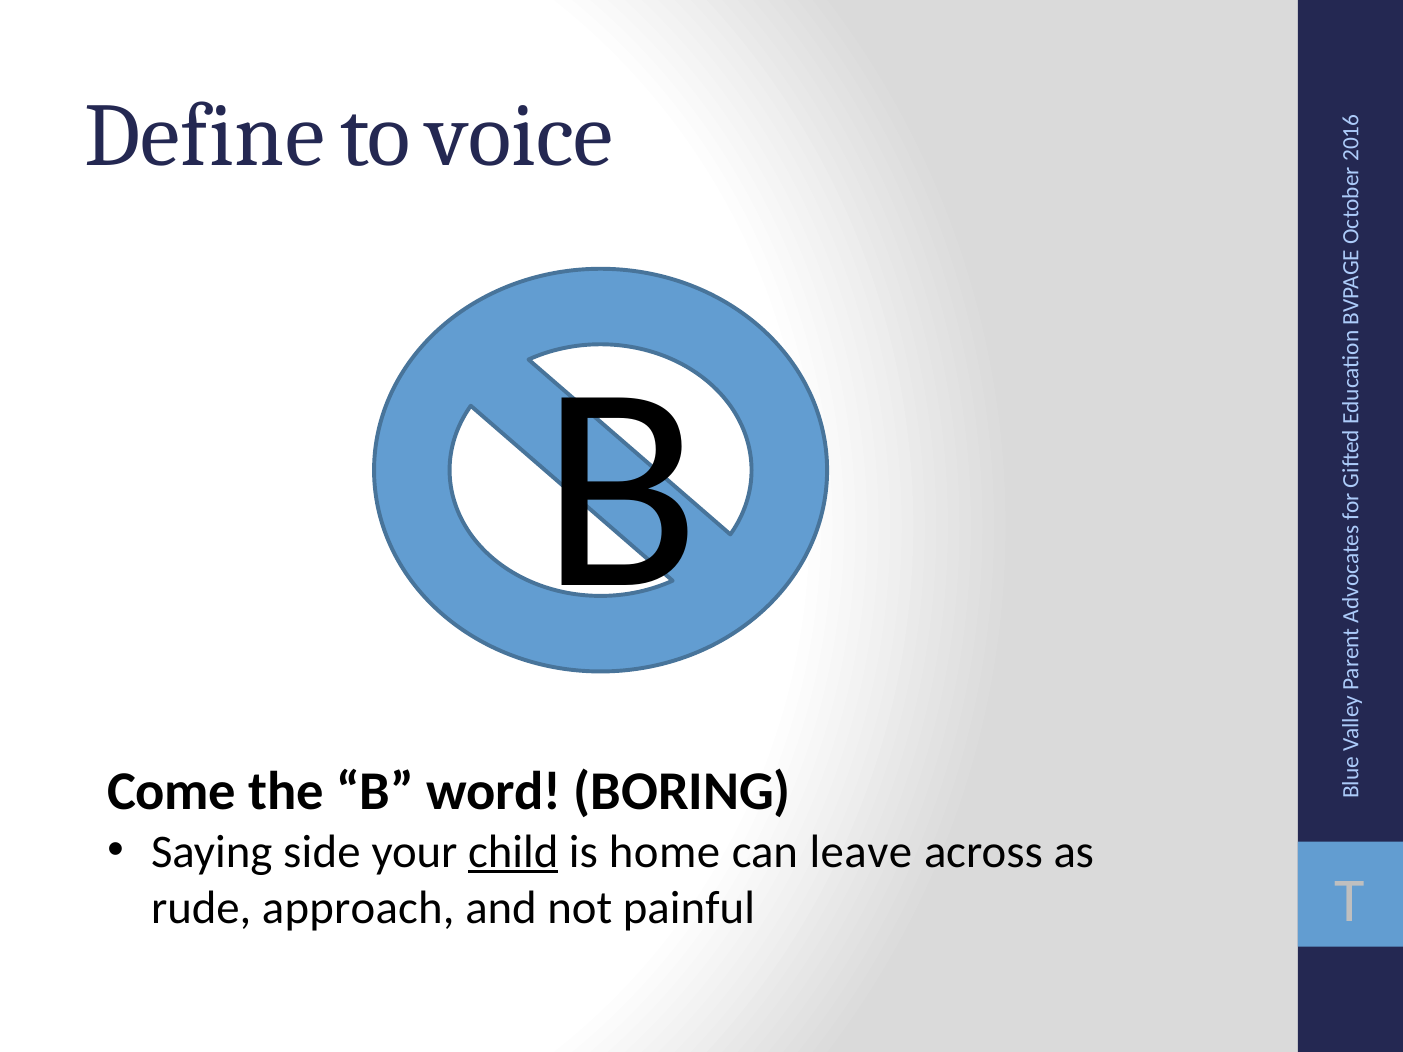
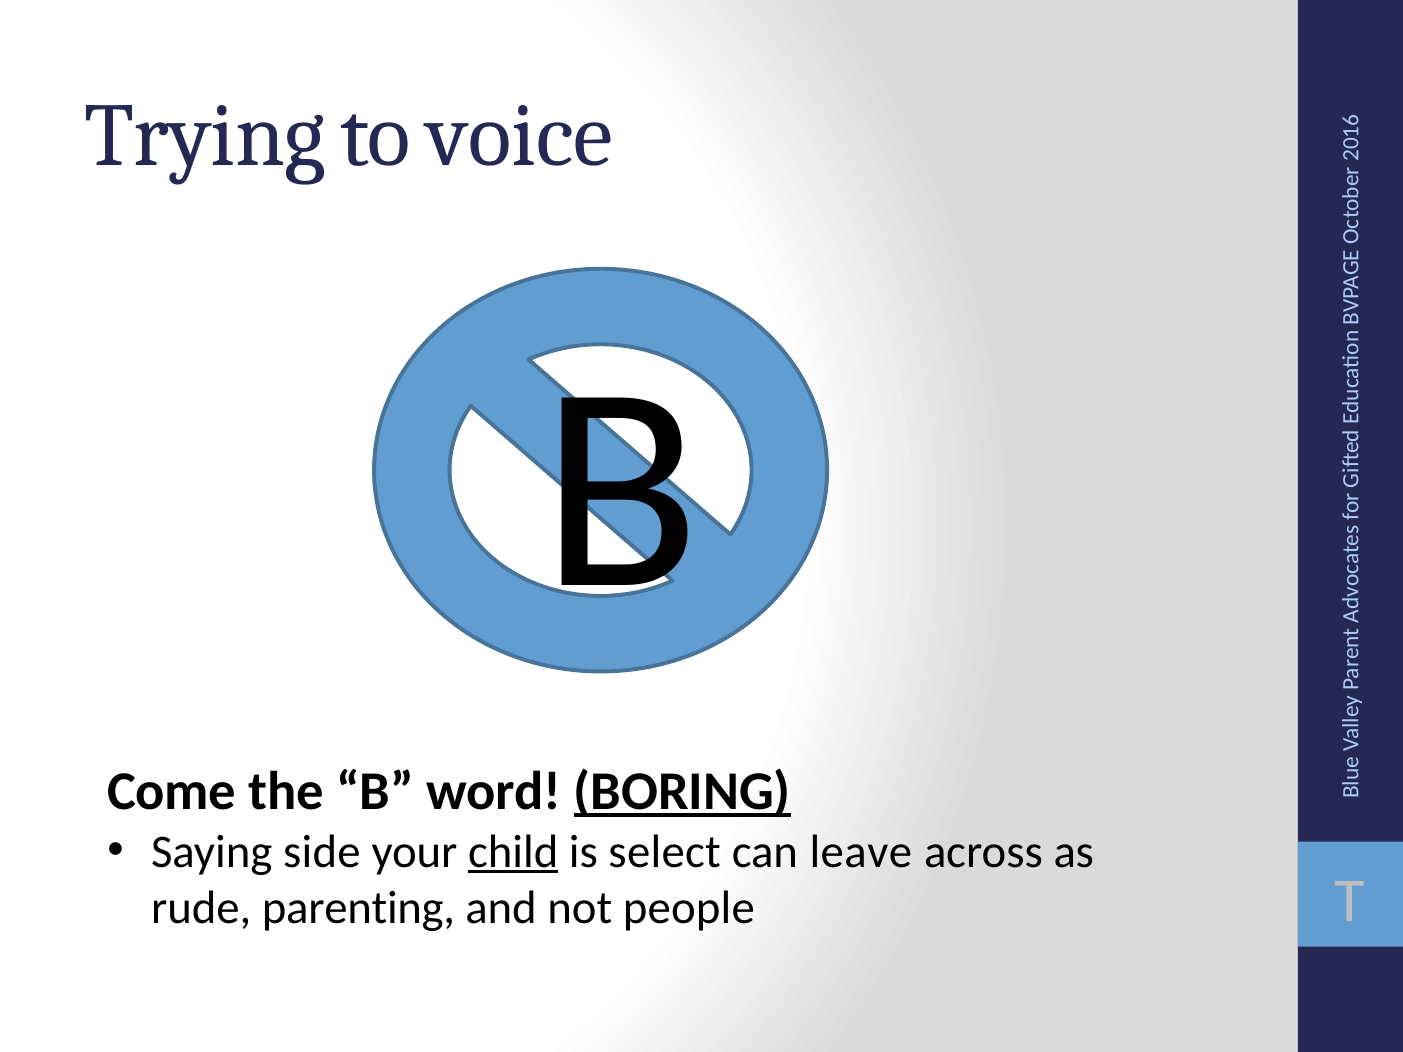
Define: Define -> Trying (205, 136)
BORING underline: none -> present (682, 792)
home: home -> select (665, 852)
approach: approach -> parenting (359, 908)
painful: painful -> people (689, 908)
